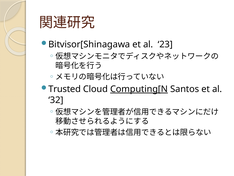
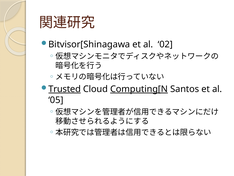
23: 23 -> 02 (165, 44)
Trusted underline: none -> present (65, 89)
32: 32 -> 05 (56, 100)
